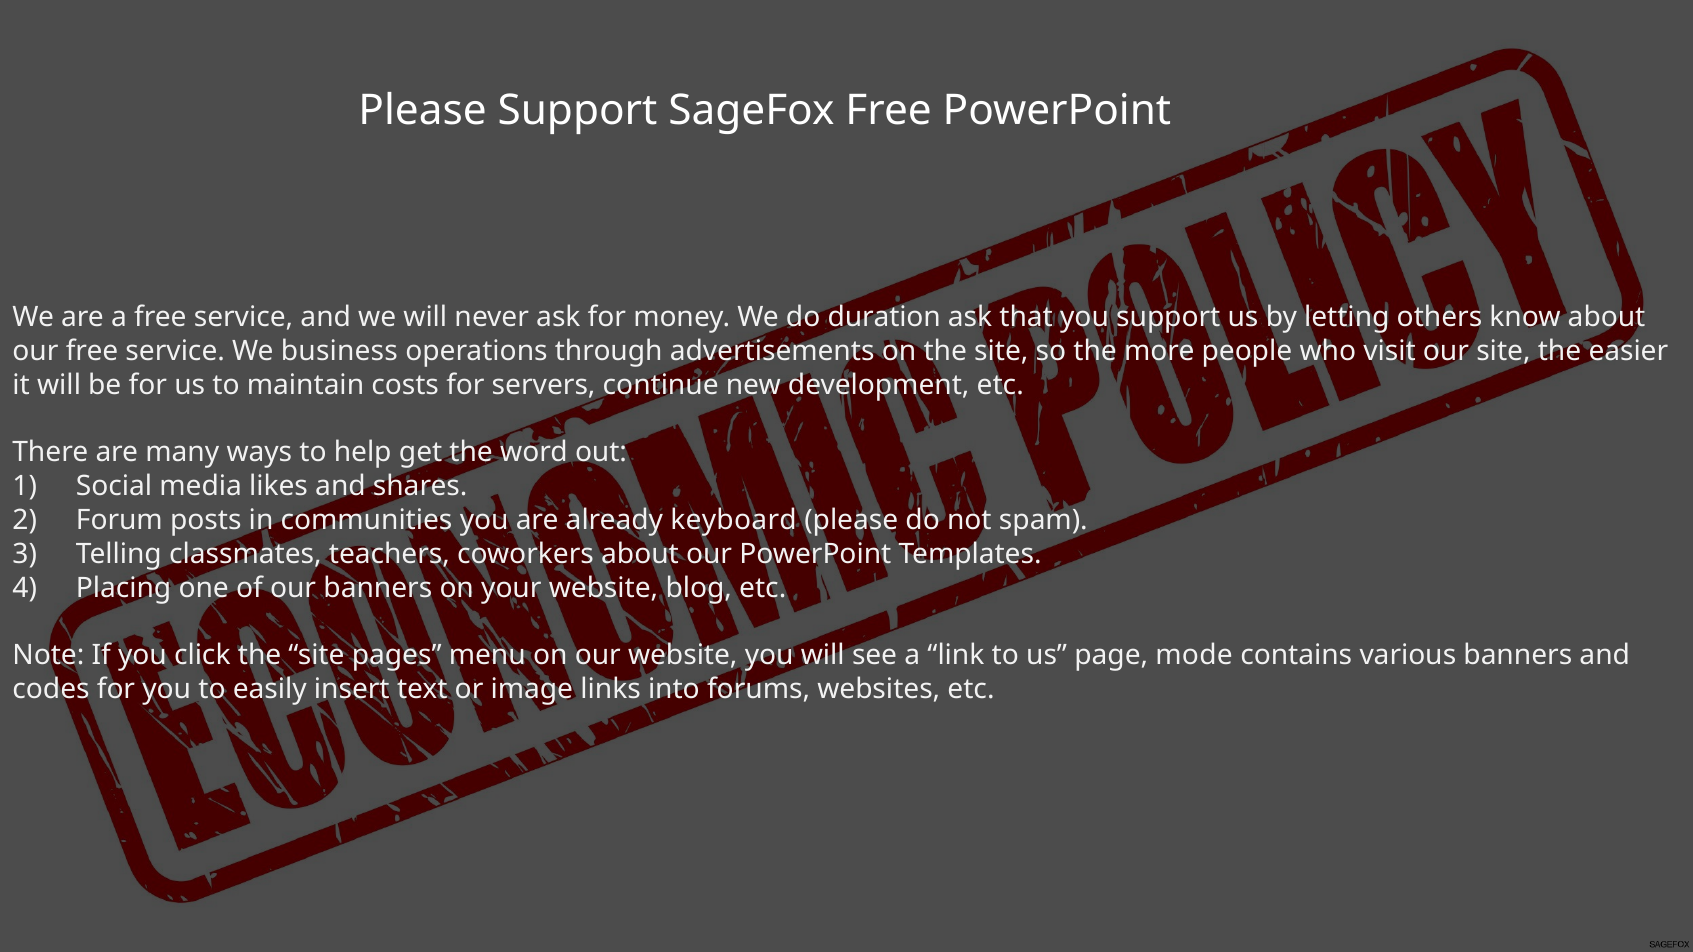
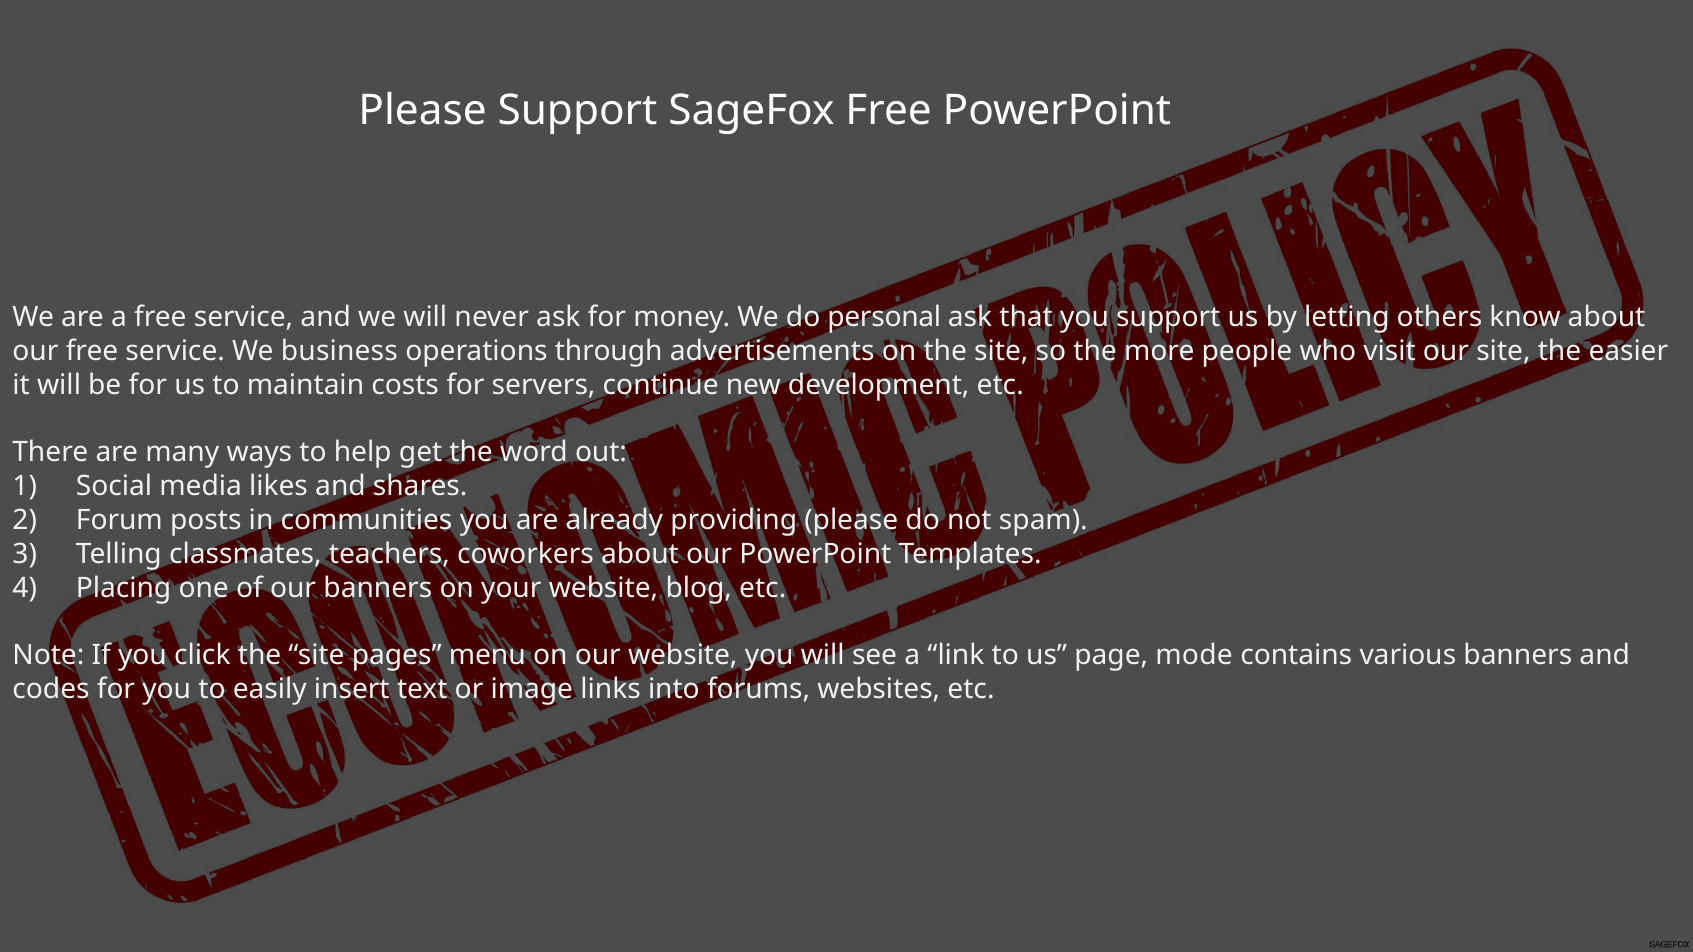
duration: duration -> personal (884, 317)
keyboard: keyboard -> providing (734, 520)
